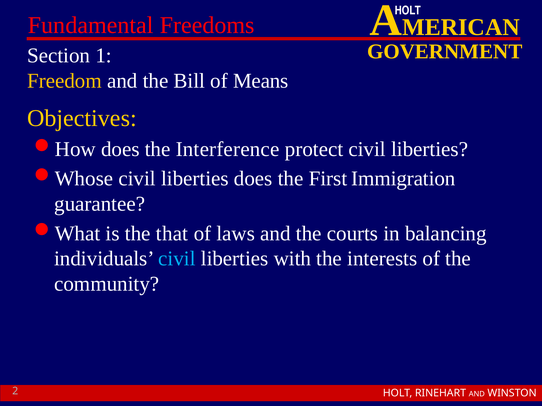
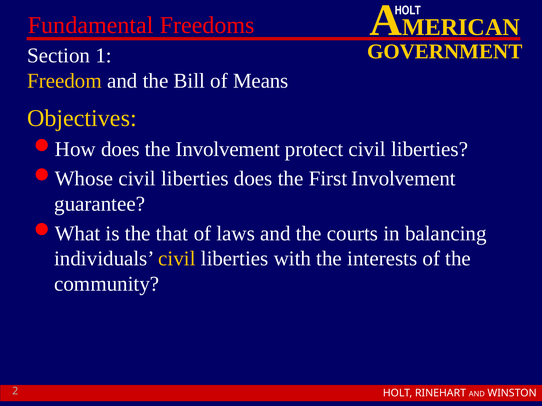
the Interference: Interference -> Involvement (228, 149)
First Immigration: Immigration -> Involvement (403, 179)
civil colour: light blue -> yellow (177, 259)
